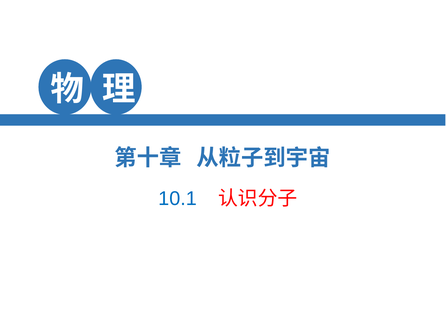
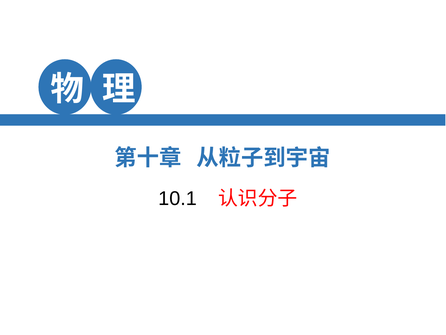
10.1 colour: blue -> black (178, 198)
